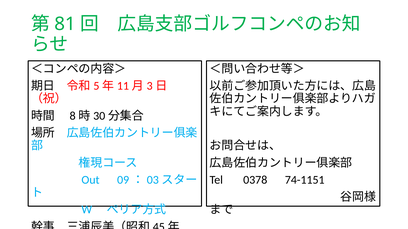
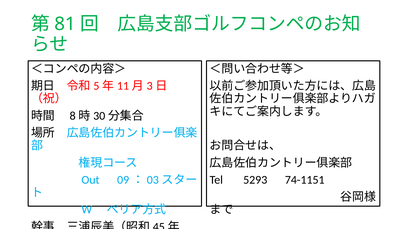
0378: 0378 -> 5293 (255, 180)
